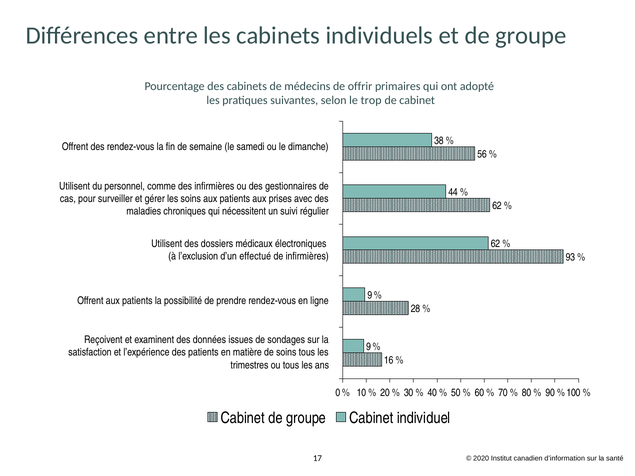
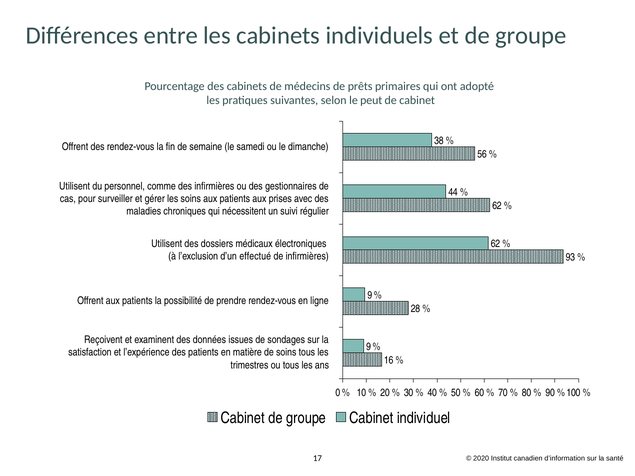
offrir: offrir -> prêts (360, 86)
trop: trop -> peut (371, 100)
